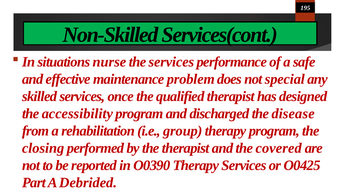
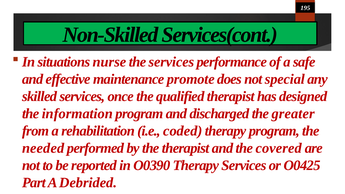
problem: problem -> promote (191, 79)
accessibility: accessibility -> information (77, 114)
disease: disease -> greater (293, 114)
group: group -> coded (183, 131)
closing: closing -> needed (43, 148)
